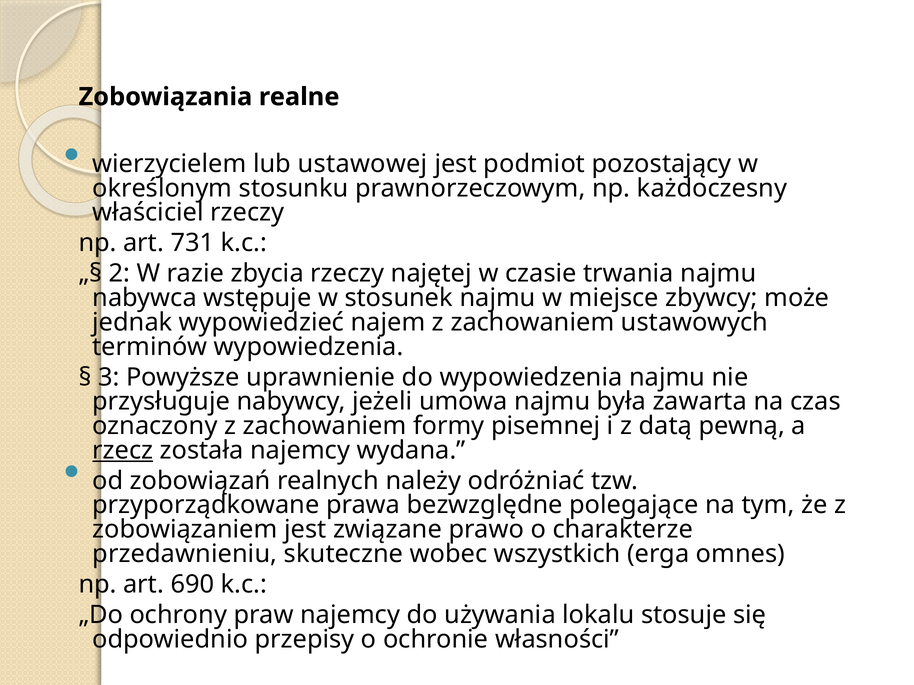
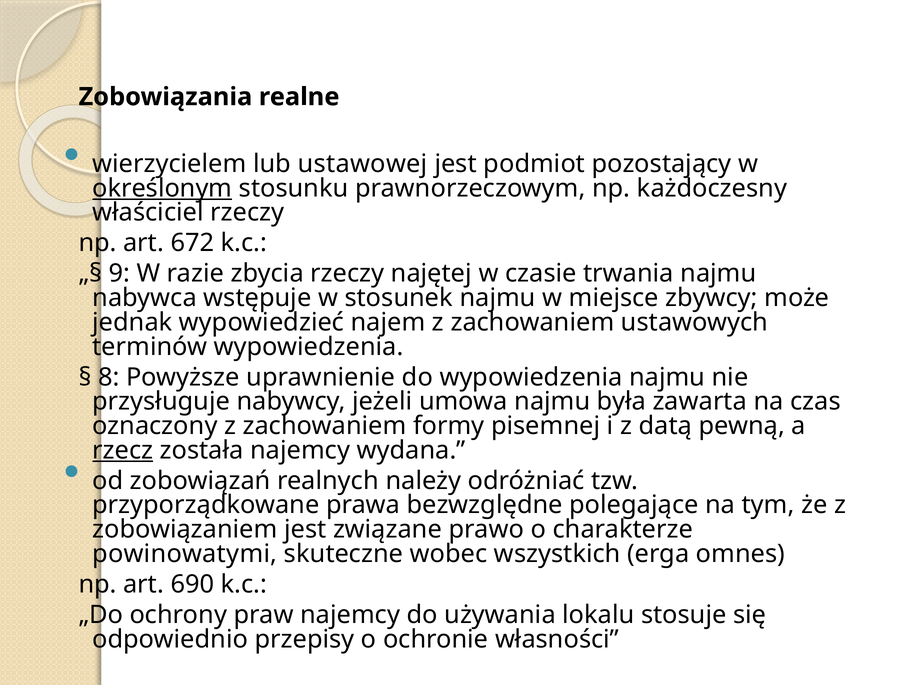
określonym underline: none -> present (162, 188)
731: 731 -> 672 (192, 243)
2: 2 -> 9 (119, 274)
3: 3 -> 8 (109, 377)
przedawnieniu: przedawnieniu -> powinowatymi (185, 554)
